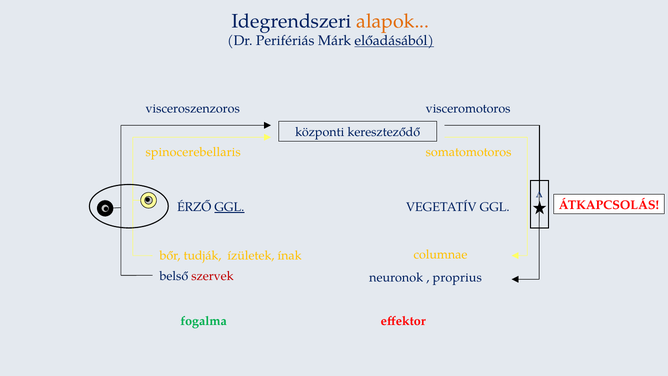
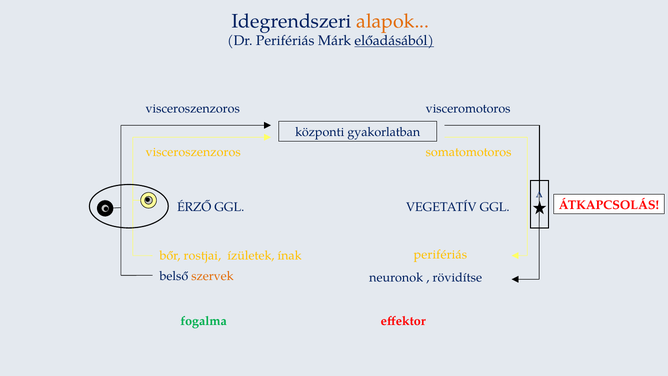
kereszteződő: kereszteződő -> gyakorlatban (384, 132)
spinocerebellaris: spinocerebellaris -> visceroszenzoros (193, 152)
GGL underline: present -> none (229, 207)
columnae: columnae -> perifériás (440, 254)
tudják: tudják -> rostjai (202, 255)
szervek colour: red -> orange (212, 276)
proprius: proprius -> rövidítse (457, 278)
